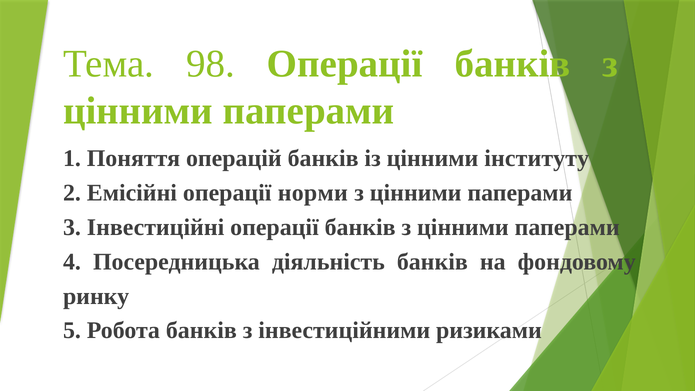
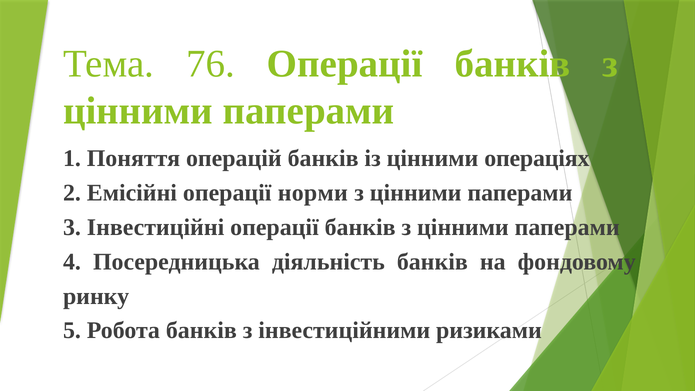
98: 98 -> 76 (211, 64)
інституту: інституту -> операціях (537, 159)
